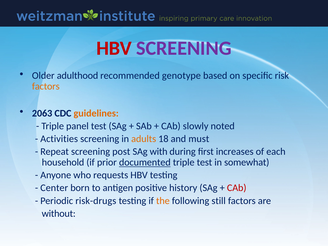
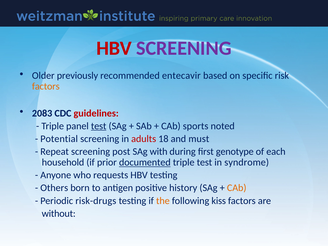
adulthood: adulthood -> previously (77, 76)
genotype: genotype -> entecavir (181, 76)
2063: 2063 -> 2083 (42, 113)
guidelines colour: orange -> red (96, 113)
test underline: none -> present (99, 126)
slowly: slowly -> sports (196, 126)
Activities: Activities -> Potential (59, 139)
adults colour: orange -> red (144, 139)
increases: increases -> genotype (235, 152)
somewhat: somewhat -> syndrome (247, 162)
Center: Center -> Others (54, 188)
CAb colour: red -> orange (237, 188)
still: still -> kiss (219, 201)
